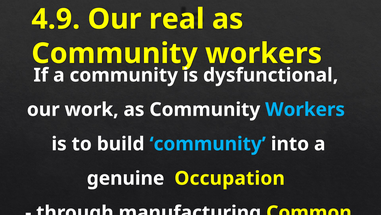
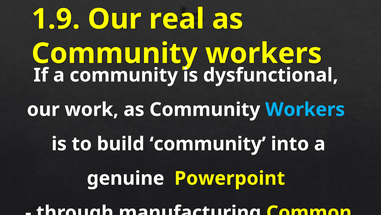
4.9: 4.9 -> 1.9 (56, 19)
community colour: light blue -> white (208, 144)
Occupation: Occupation -> Powerpoint (230, 178)
